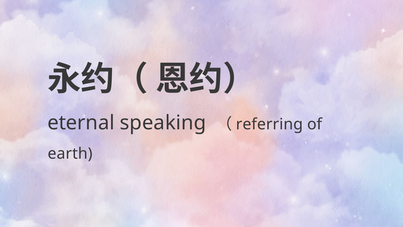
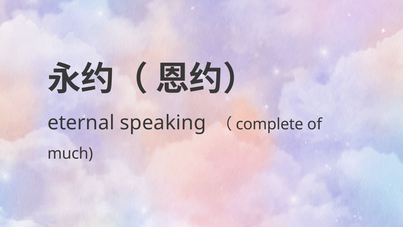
referring: referring -> complete (270, 124)
earth: earth -> much (70, 153)
